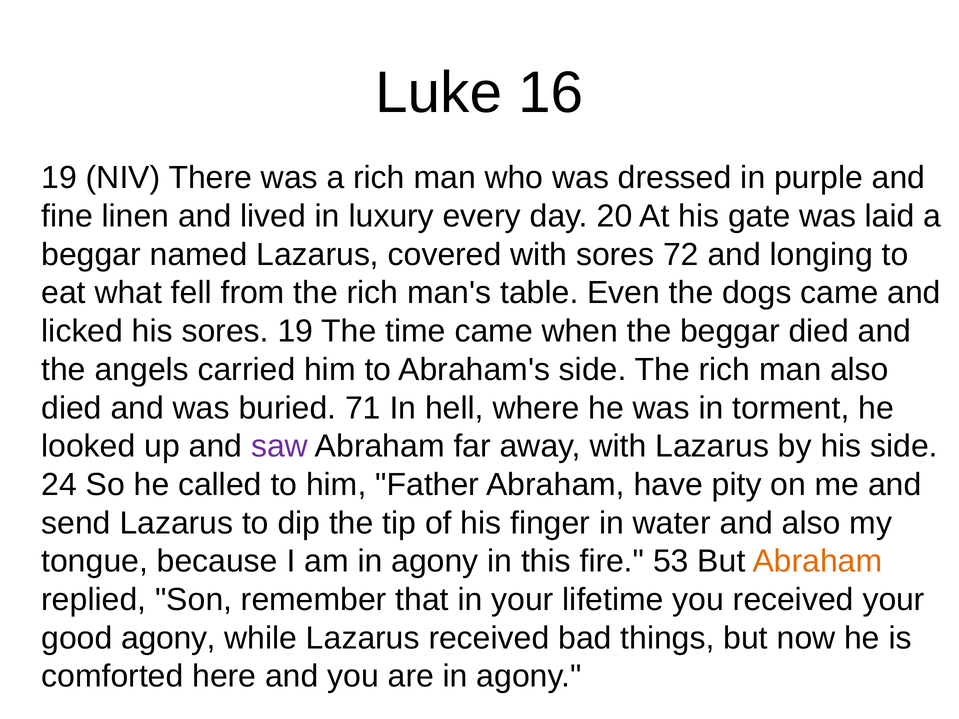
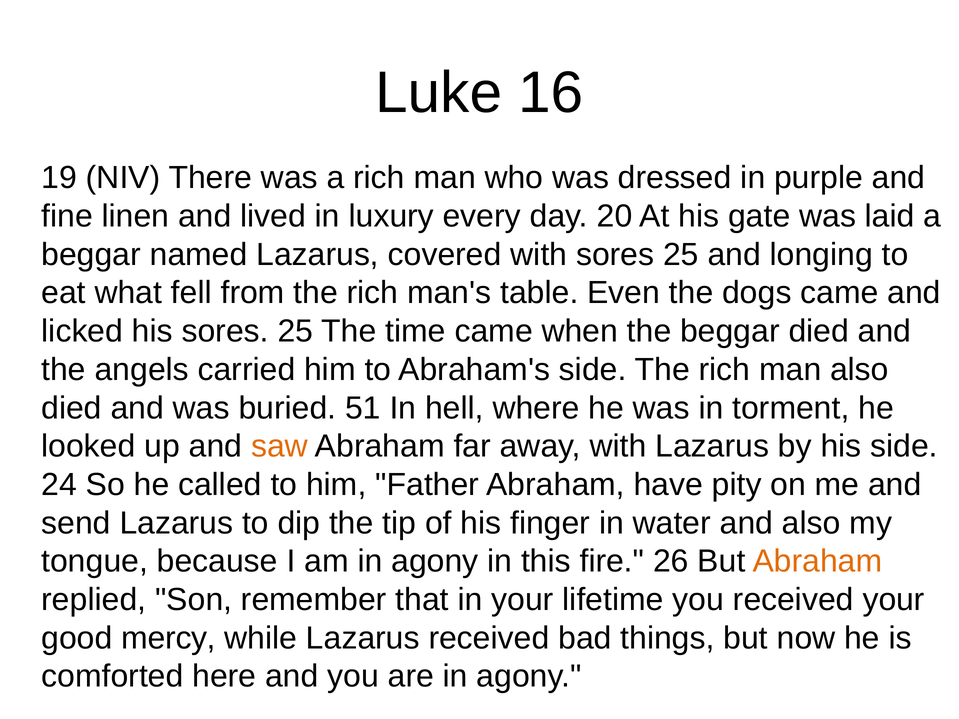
with sores 72: 72 -> 25 (681, 255)
his sores 19: 19 -> 25 (295, 331)
71: 71 -> 51 (363, 408)
saw colour: purple -> orange (279, 446)
53: 53 -> 26 (671, 562)
good agony: agony -> mercy (169, 638)
